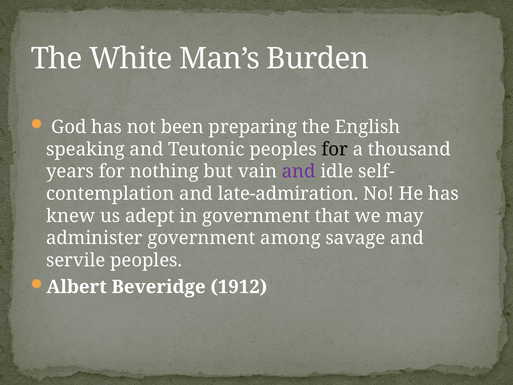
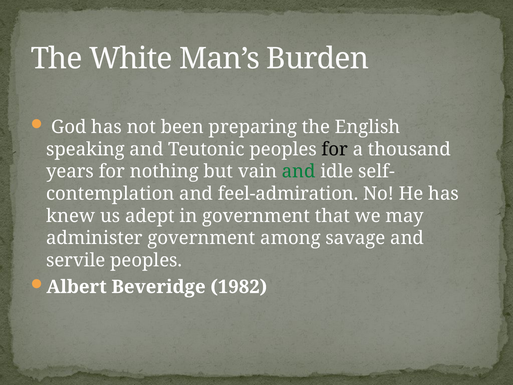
and colour: purple -> green (299, 171)
late-admiration: late-admiration -> feel-admiration (288, 194)
1912: 1912 -> 1982 (239, 287)
